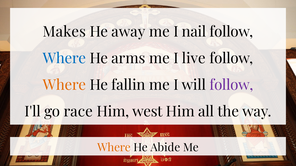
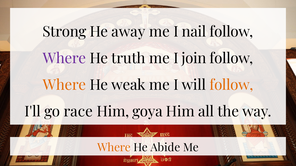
Makes: Makes -> Strong (64, 32)
Where colour: blue -> purple (64, 59)
arms: arms -> truth (128, 59)
live: live -> join (194, 59)
fallin: fallin -> weak (128, 85)
follow colour: purple -> orange (231, 85)
west: west -> goya (147, 112)
